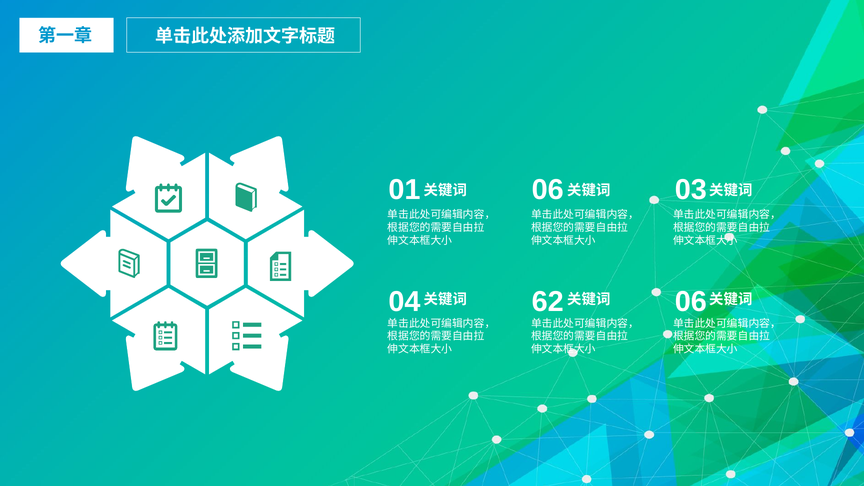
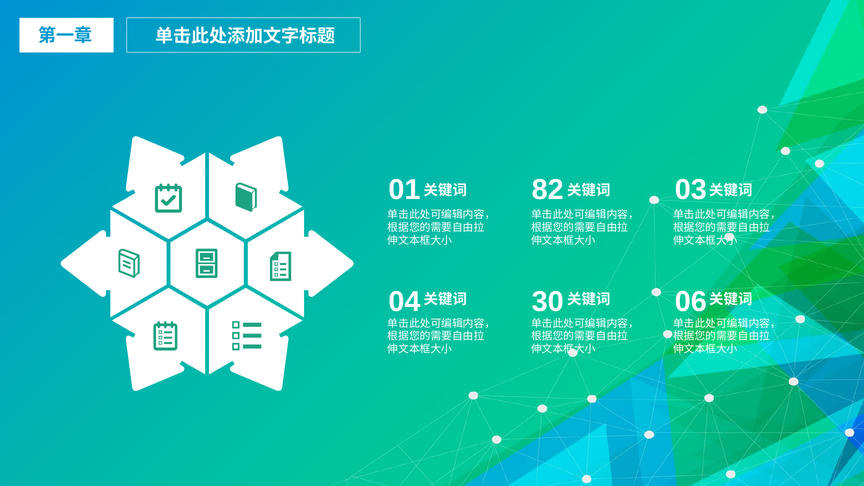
01 06: 06 -> 82 (548, 190)
62: 62 -> 30 (548, 302)
